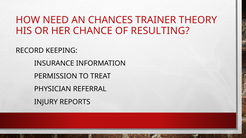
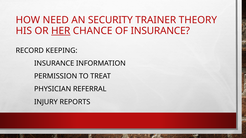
CHANCES: CHANCES -> SECURITY (110, 20)
HER underline: none -> present (61, 31)
OF RESULTING: RESULTING -> INSURANCE (160, 31)
